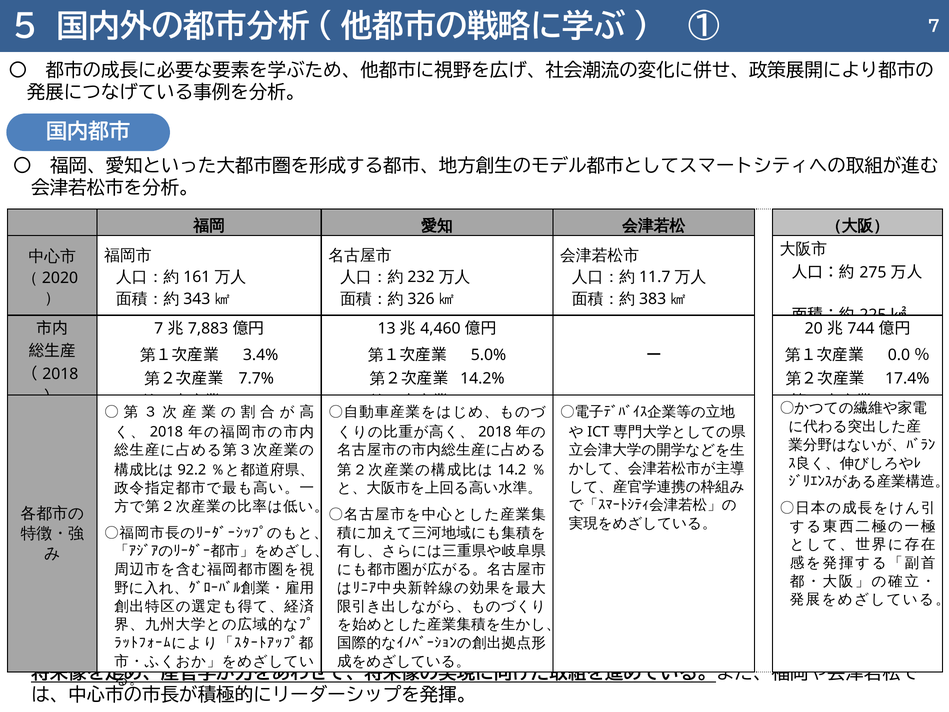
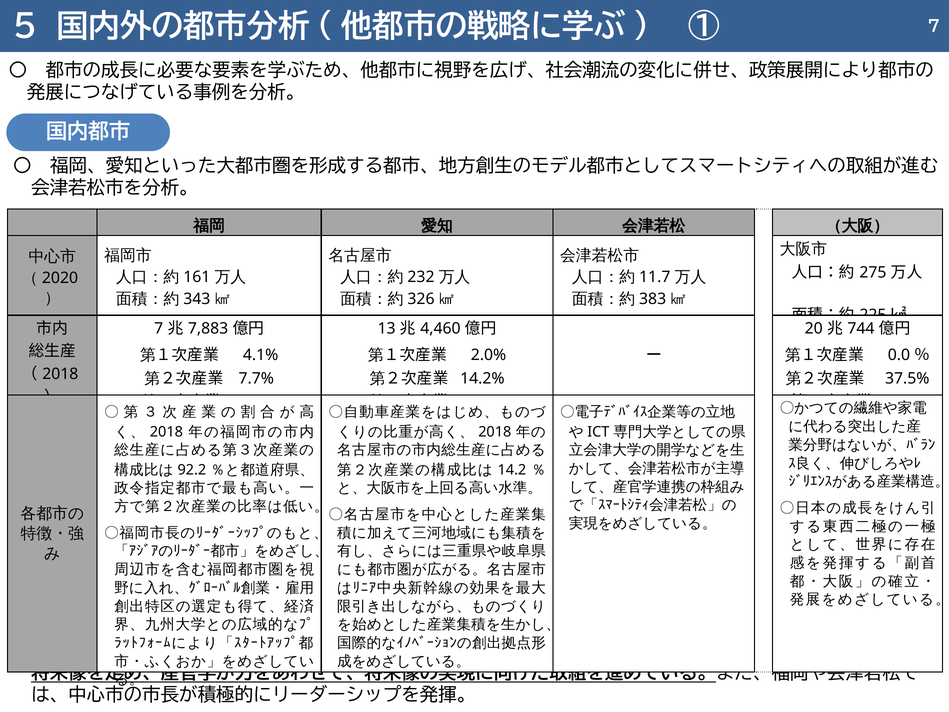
3.4%: 3.4% -> 4.1% (261, 355)
5.0%: 5.0% -> 2.0% (489, 355)
17.4%: 17.4% -> 37.5% (907, 378)
